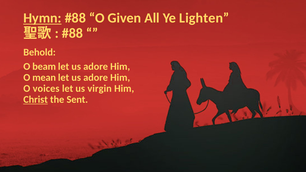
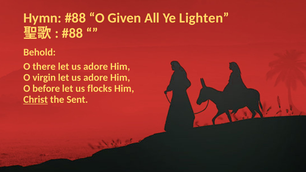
Hymn underline: present -> none (42, 18)
beam: beam -> there (44, 67)
mean: mean -> virgin (44, 78)
voices: voices -> before (46, 89)
virgin: virgin -> flocks (100, 89)
